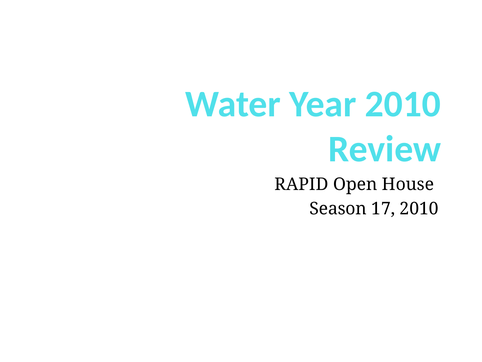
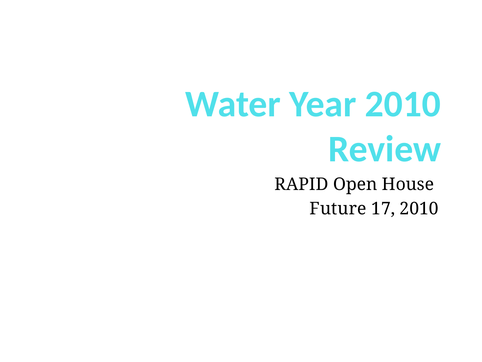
Season: Season -> Future (338, 209)
